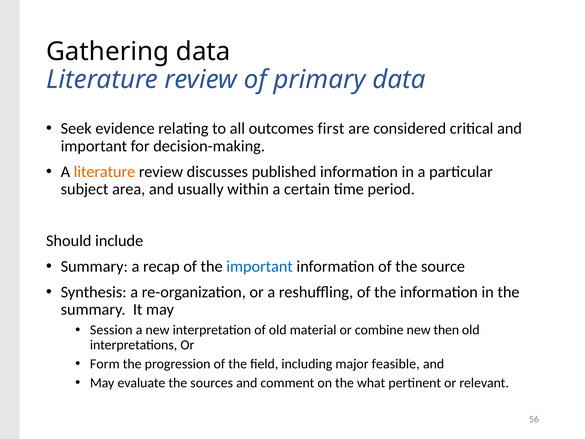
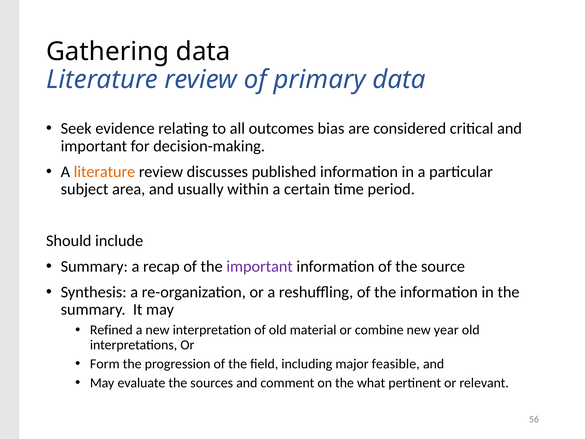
first: first -> bias (331, 128)
important colour: blue -> purple (260, 266)
Session: Session -> Refined (111, 330)
then: then -> year (446, 330)
